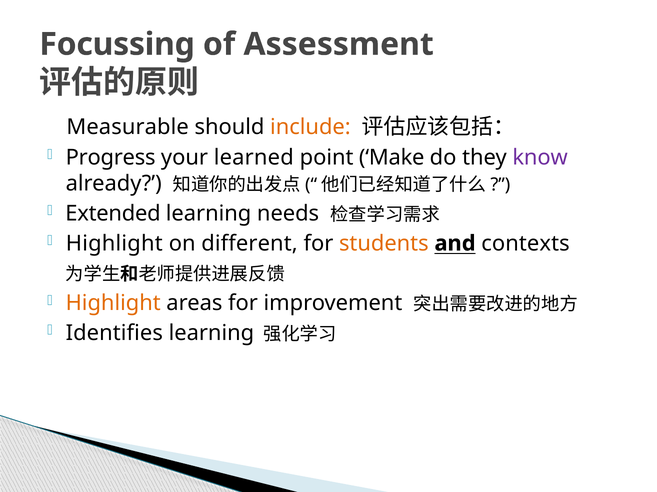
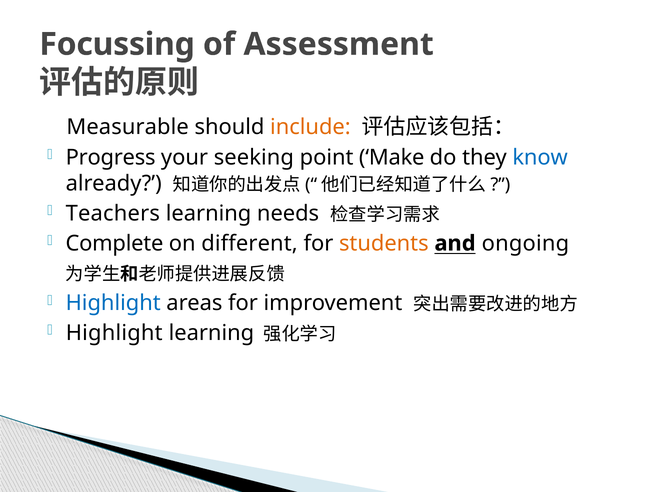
learned: learned -> seeking (254, 158)
know colour: purple -> blue (540, 158)
Extended: Extended -> Teachers (113, 214)
Highlight: Highlight -> Complete (114, 244)
contexts: contexts -> ongoing (525, 244)
Highlight colour: orange -> blue (113, 304)
Identifies: Identifies -> Highlight (114, 334)
